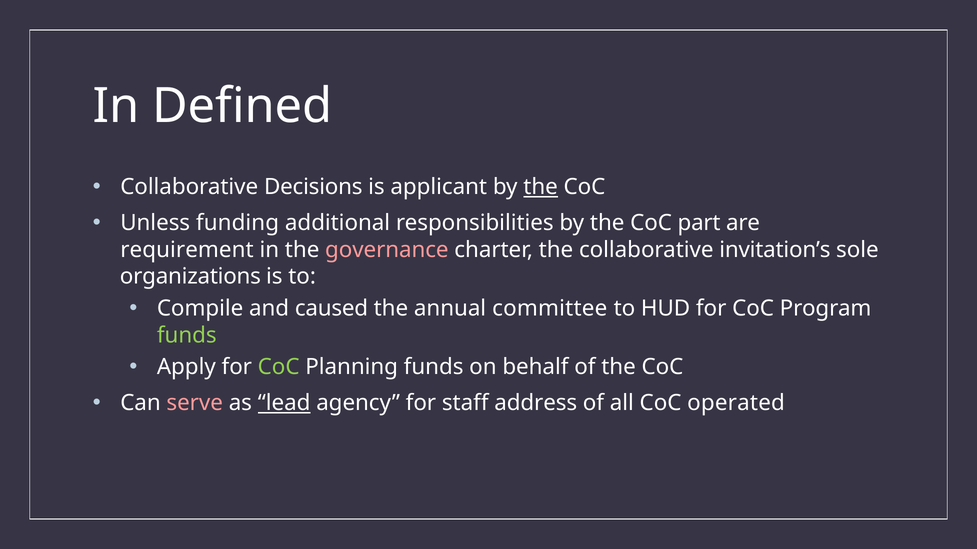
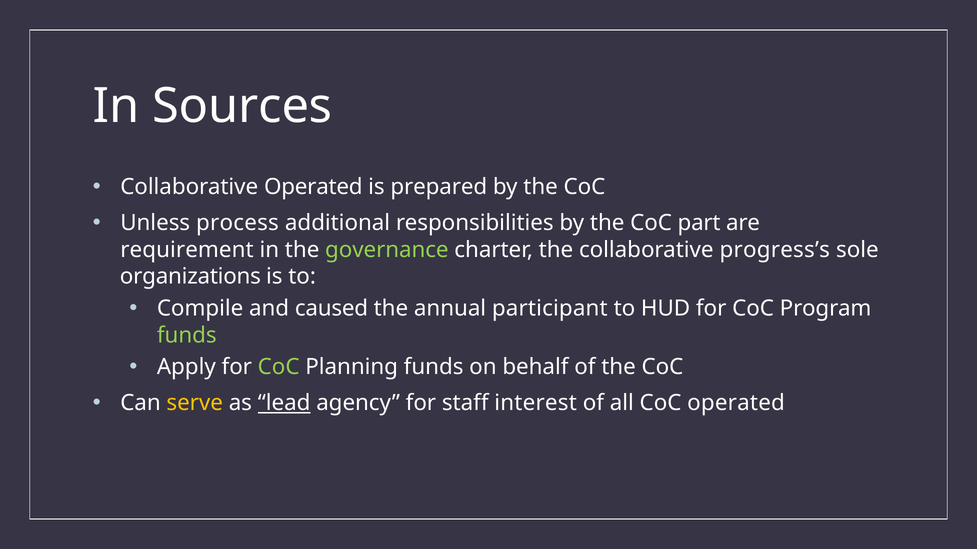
Defined: Defined -> Sources (242, 106)
Collaborative Decisions: Decisions -> Operated (313, 187)
applicant: applicant -> prepared (439, 187)
the underline: present -> none (541, 187)
funding: funding -> process (237, 223)
governance colour: pink -> light green (387, 250)
invitation’s: invitation’s -> progress’s (775, 250)
committee: committee -> participant (550, 309)
serve colour: pink -> yellow (195, 403)
address: address -> interest (536, 403)
